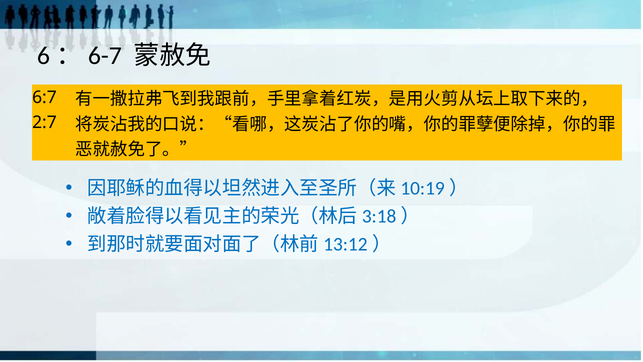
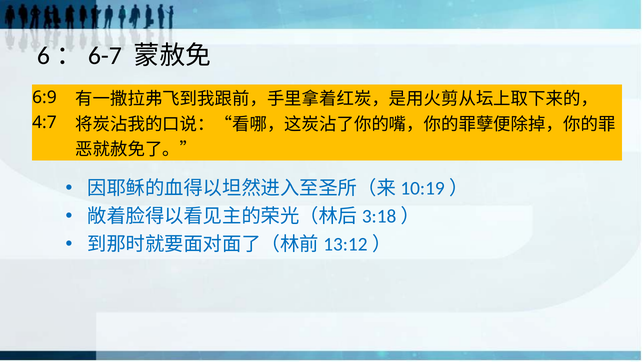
6:7: 6:7 -> 6:9 (44, 97)
2:7: 2:7 -> 4:7 (44, 123)
